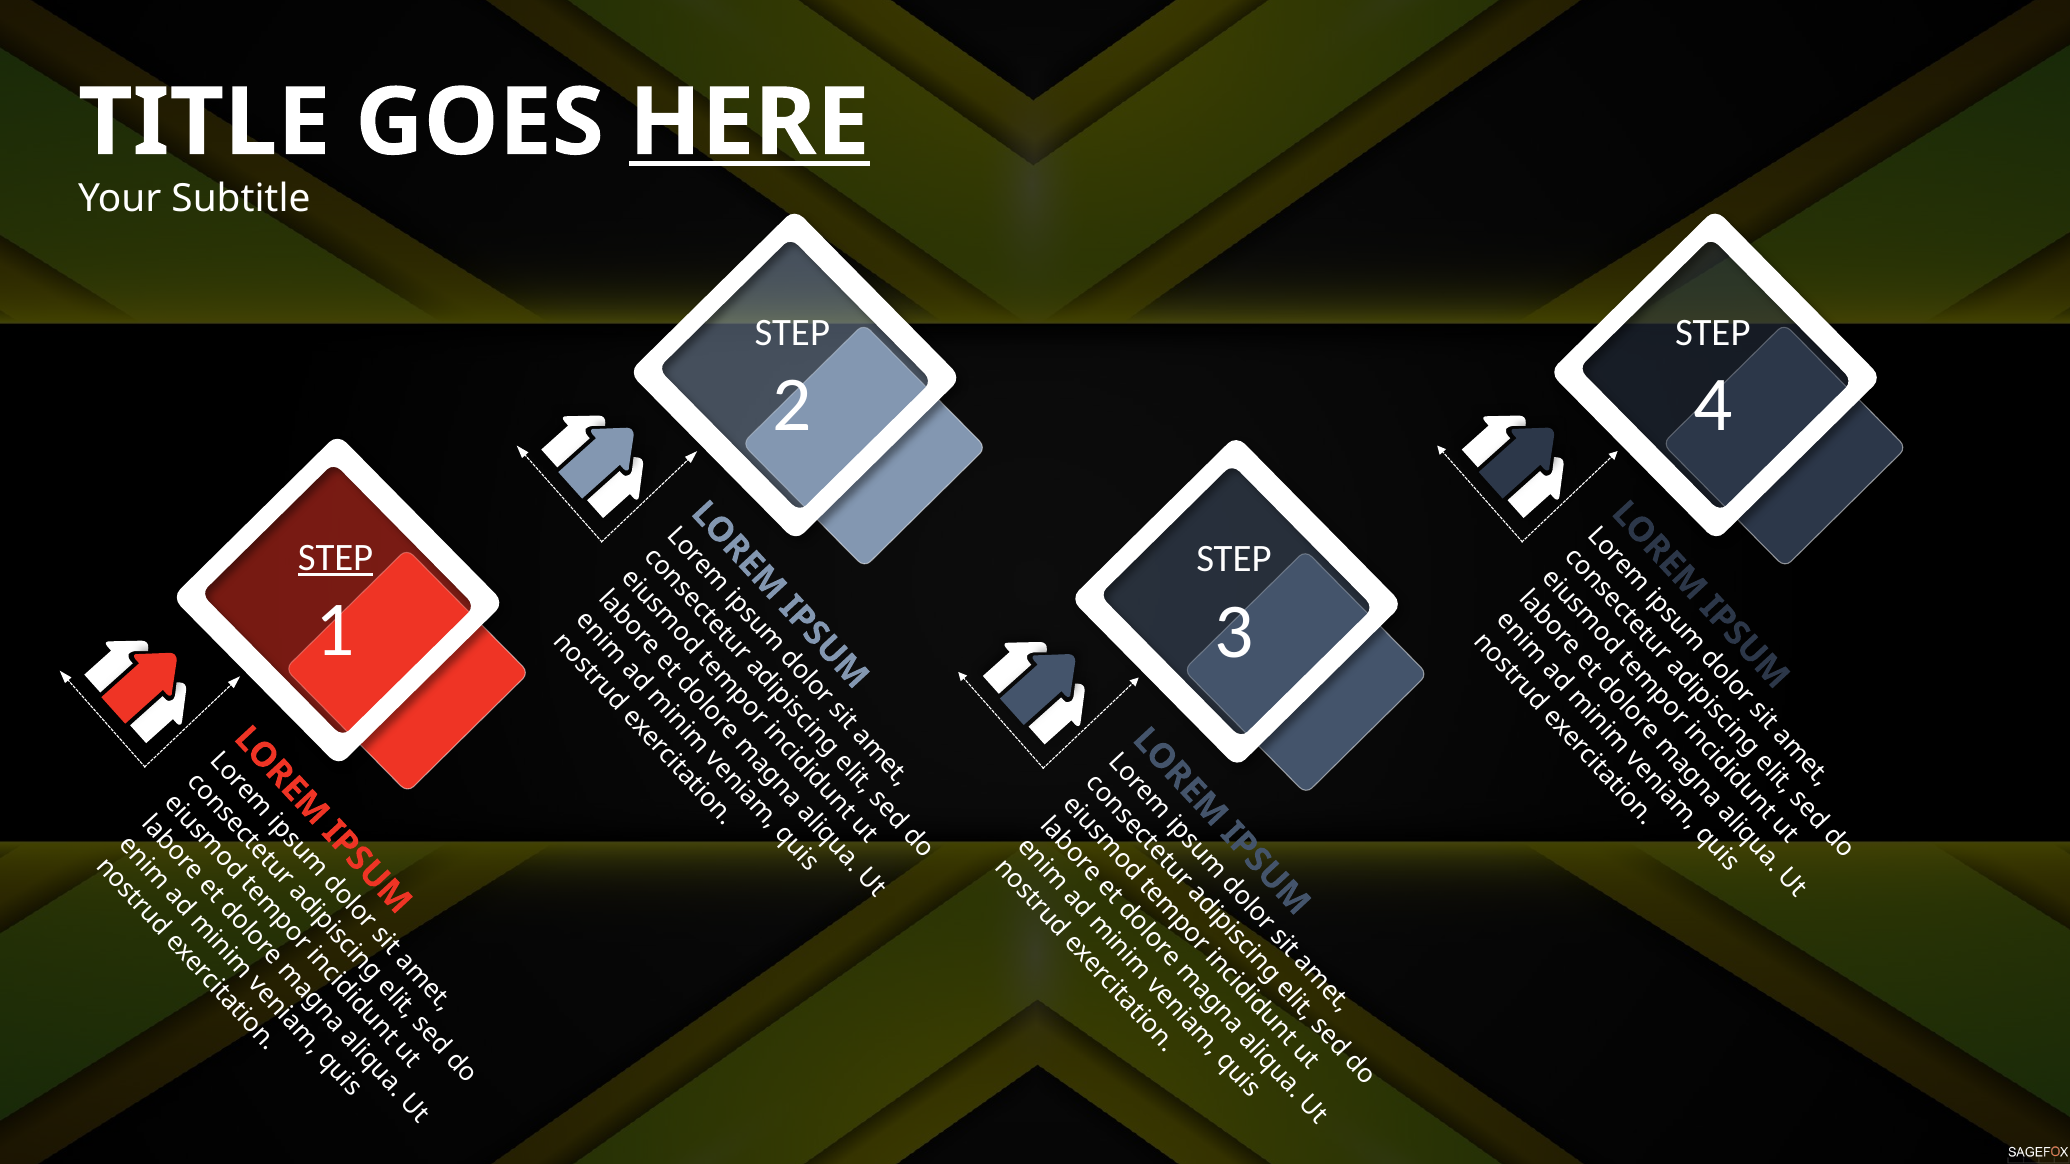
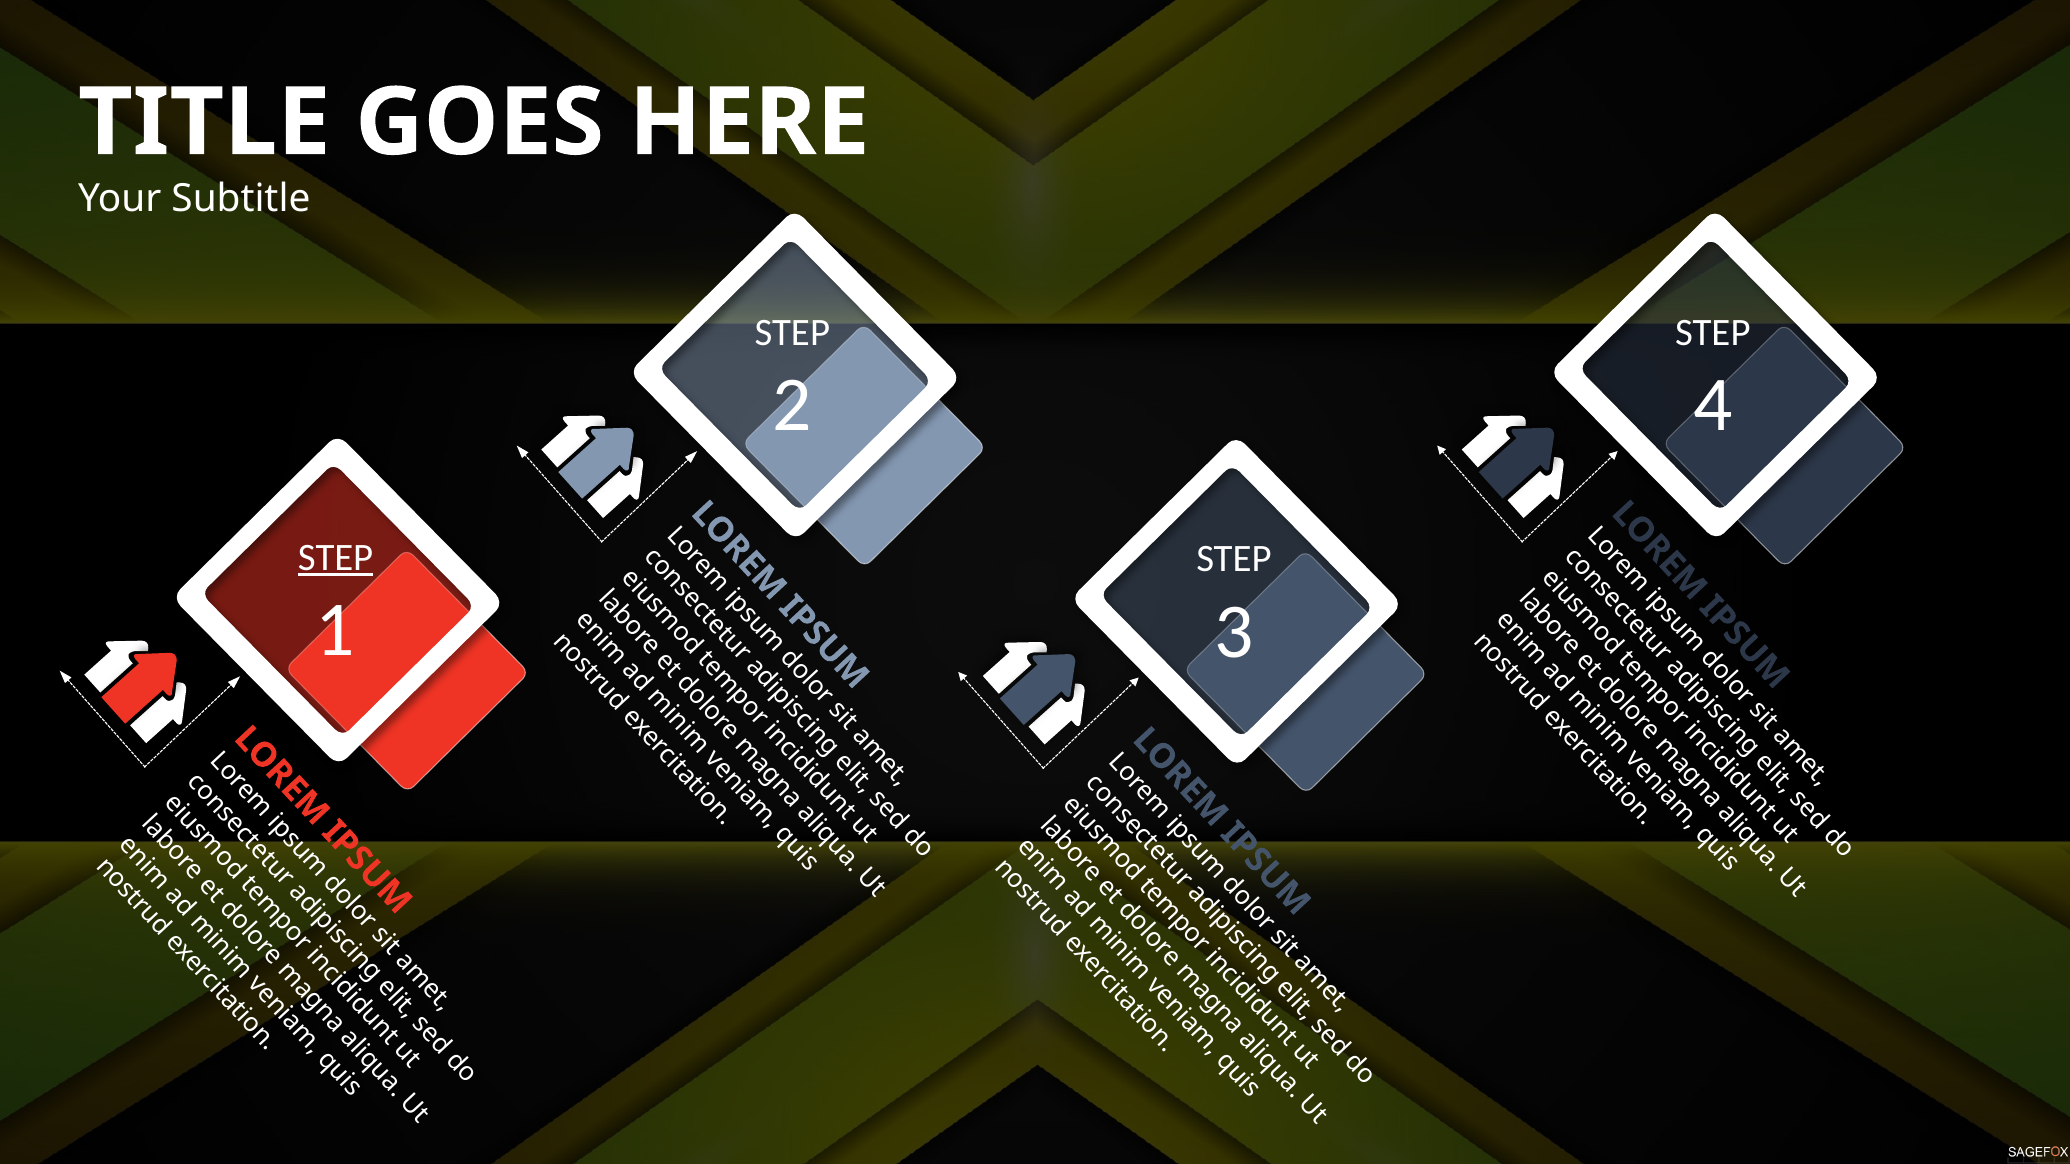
HERE underline: present -> none (749, 123)
